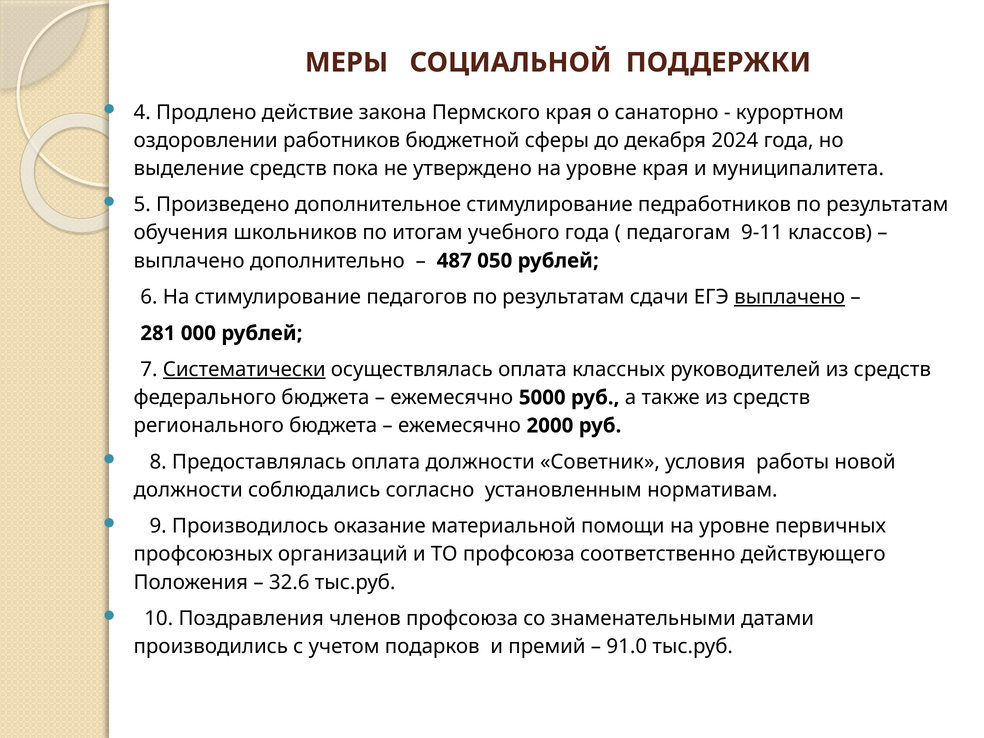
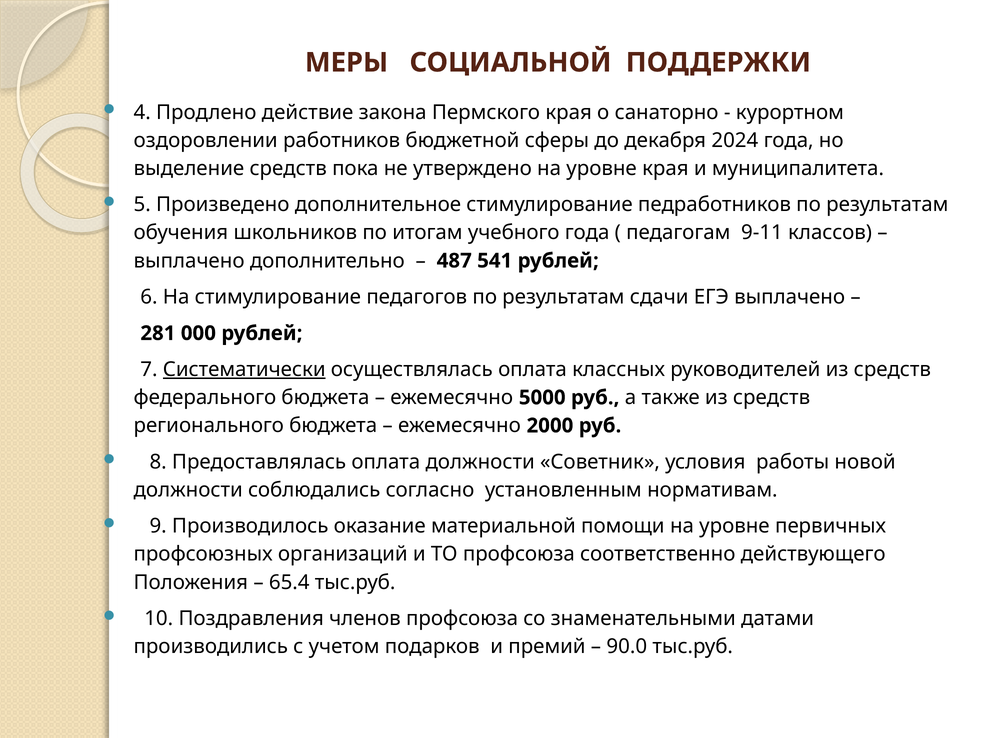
050: 050 -> 541 (495, 261)
выплачено underline: present -> none (790, 297)
32.6: 32.6 -> 65.4 (289, 582)
91.0: 91.0 -> 90.0 (627, 647)
